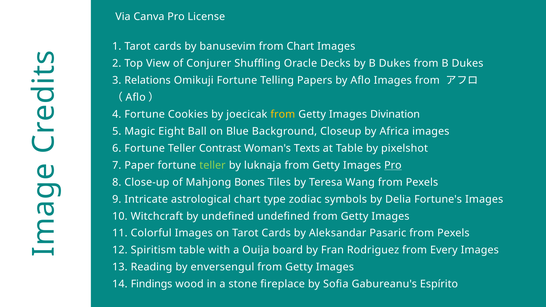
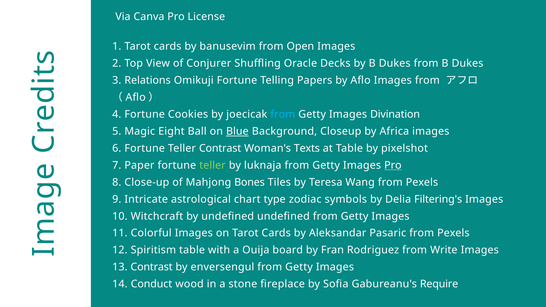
from Chart: Chart -> Open (300, 46)
from colour: yellow -> light blue (283, 114)
Blue underline: none -> present (237, 131)
Fortune's: Fortune's -> Filtering's (438, 199)
Every: Every -> Write (444, 250)
13 Reading: Reading -> Contrast (152, 267)
Findings: Findings -> Conduct (151, 284)
Espírito: Espírito -> Require (439, 284)
